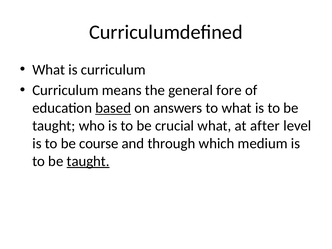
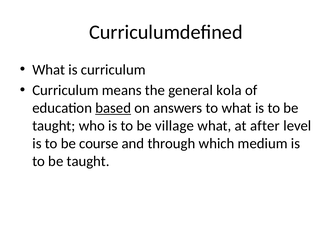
fore: fore -> kola (229, 90)
crucial: crucial -> village (174, 126)
taught underline: present -> none (88, 161)
